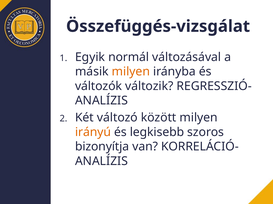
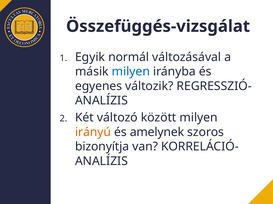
milyen colour: orange -> blue (131, 72)
változók: változók -> egyenes (99, 86)
legkisebb: legkisebb -> amelynek (157, 133)
